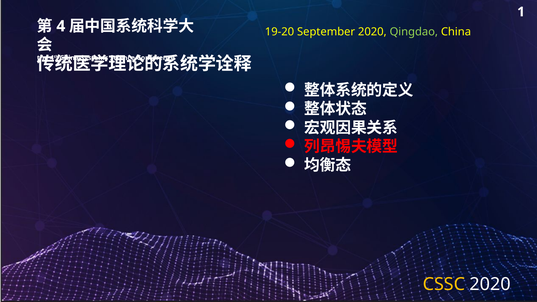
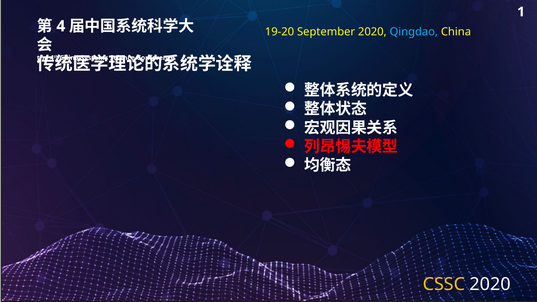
Qingdao colour: light green -> light blue (414, 32)
